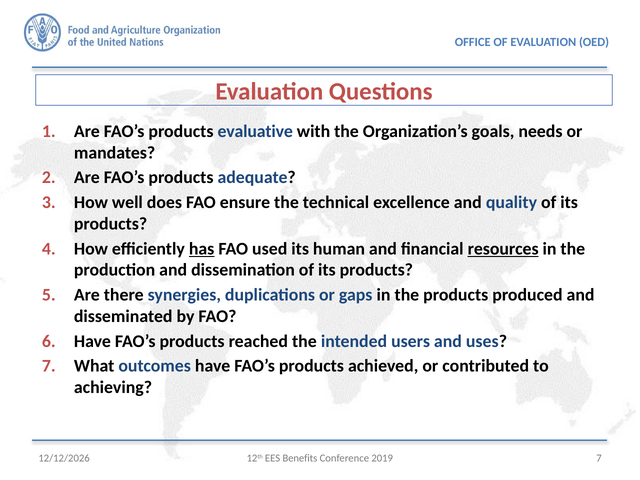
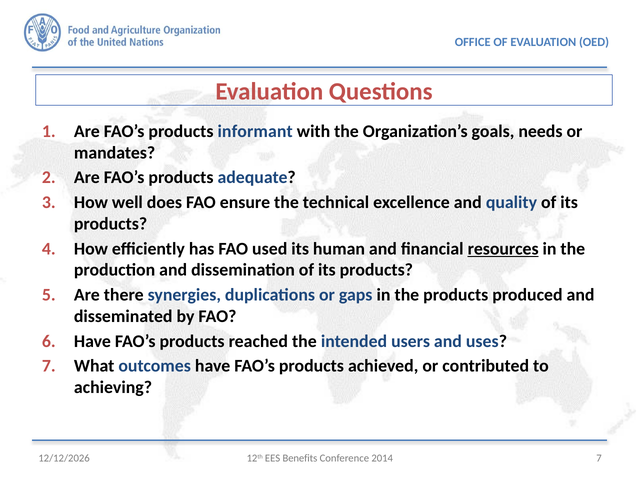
evaluative: evaluative -> informant (255, 131)
has underline: present -> none (202, 249)
2019: 2019 -> 2014 (382, 458)
